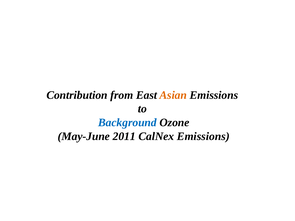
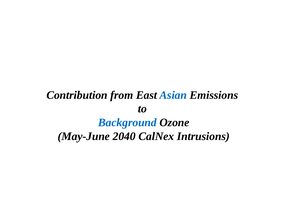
Asian colour: orange -> blue (173, 95)
2011: 2011 -> 2040 (124, 136)
CalNex Emissions: Emissions -> Intrusions (203, 136)
